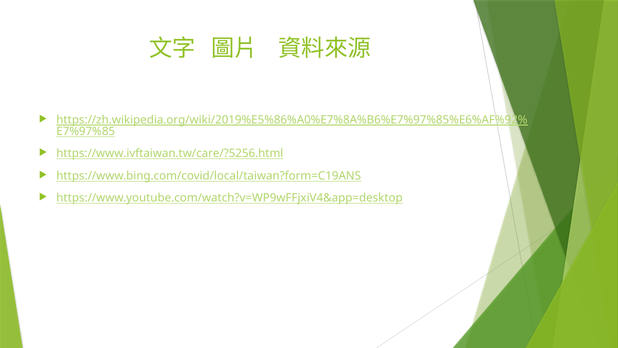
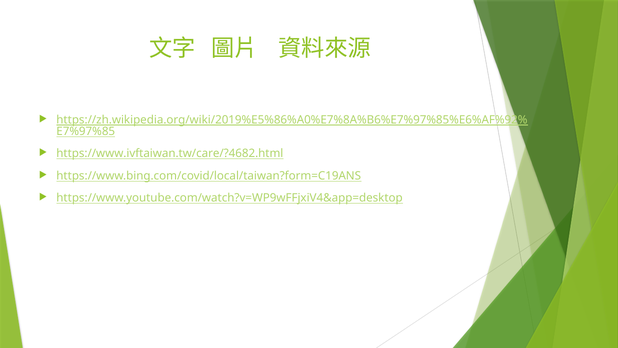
https://www.ivftaiwan.tw/care/?5256.html: https://www.ivftaiwan.tw/care/?5256.html -> https://www.ivftaiwan.tw/care/?4682.html (170, 153)
